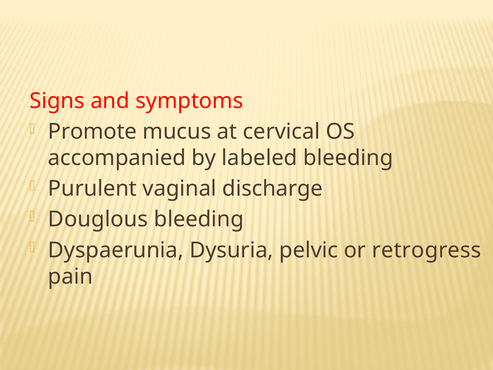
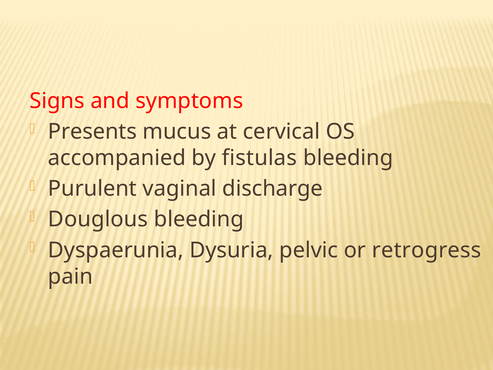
Promote: Promote -> Presents (92, 132)
labeled: labeled -> fistulas (259, 158)
